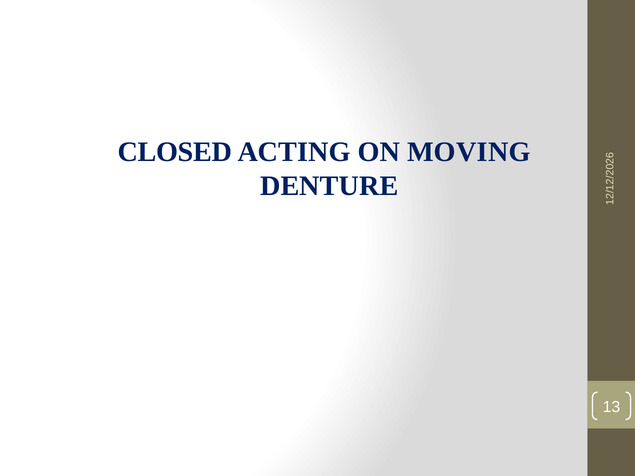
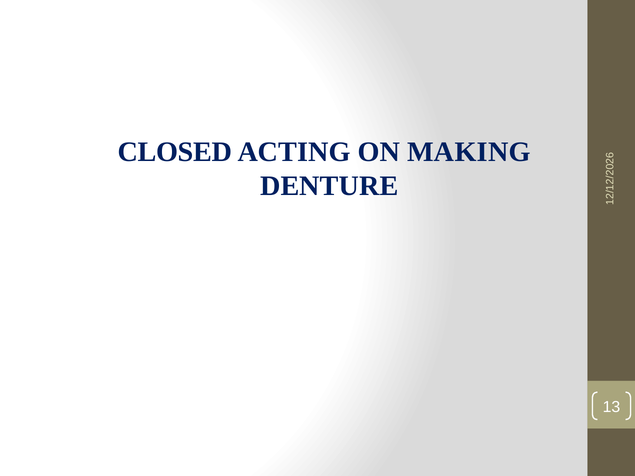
MOVING: MOVING -> MAKING (469, 152)
